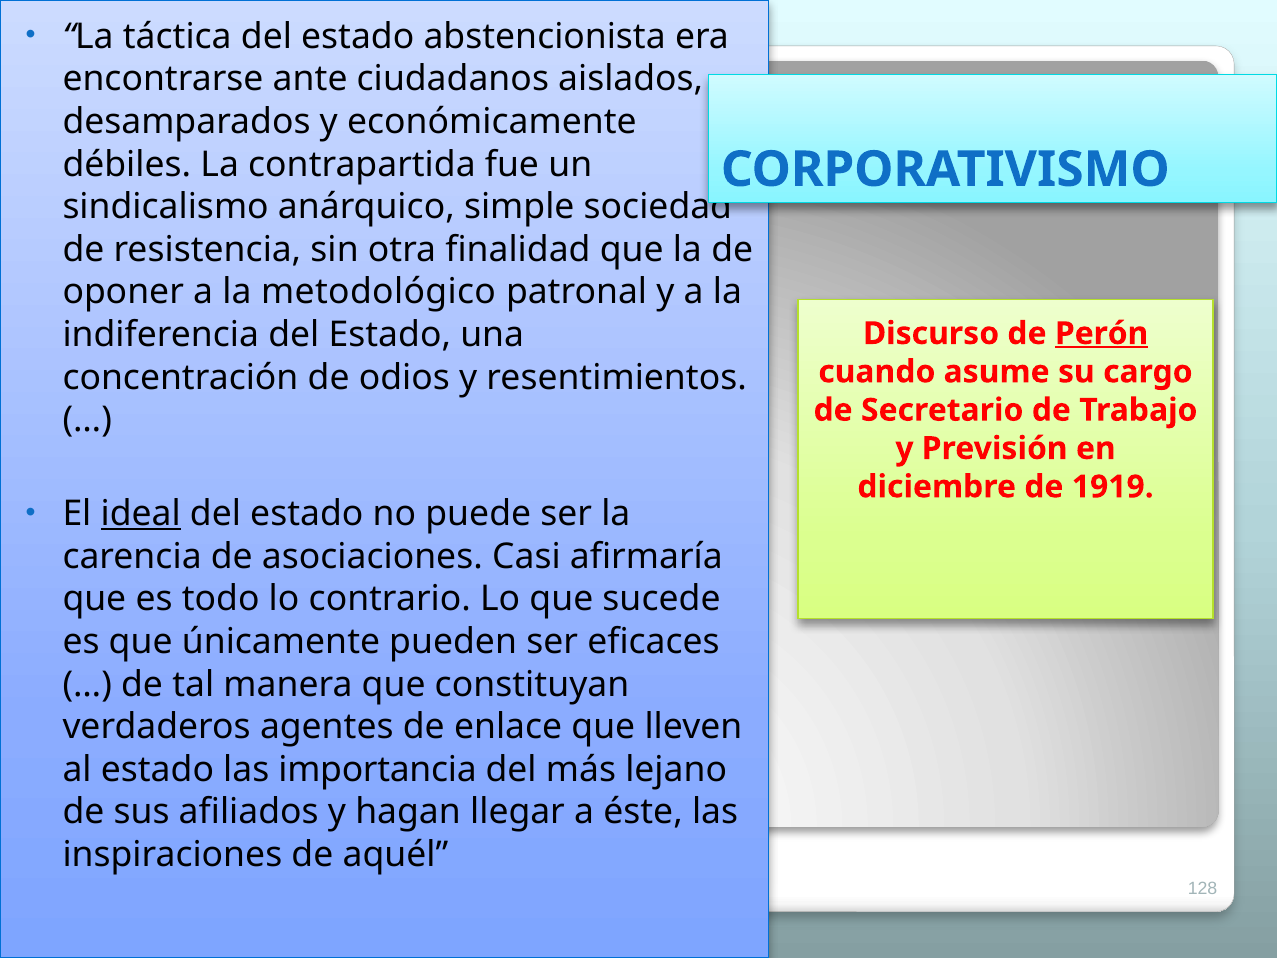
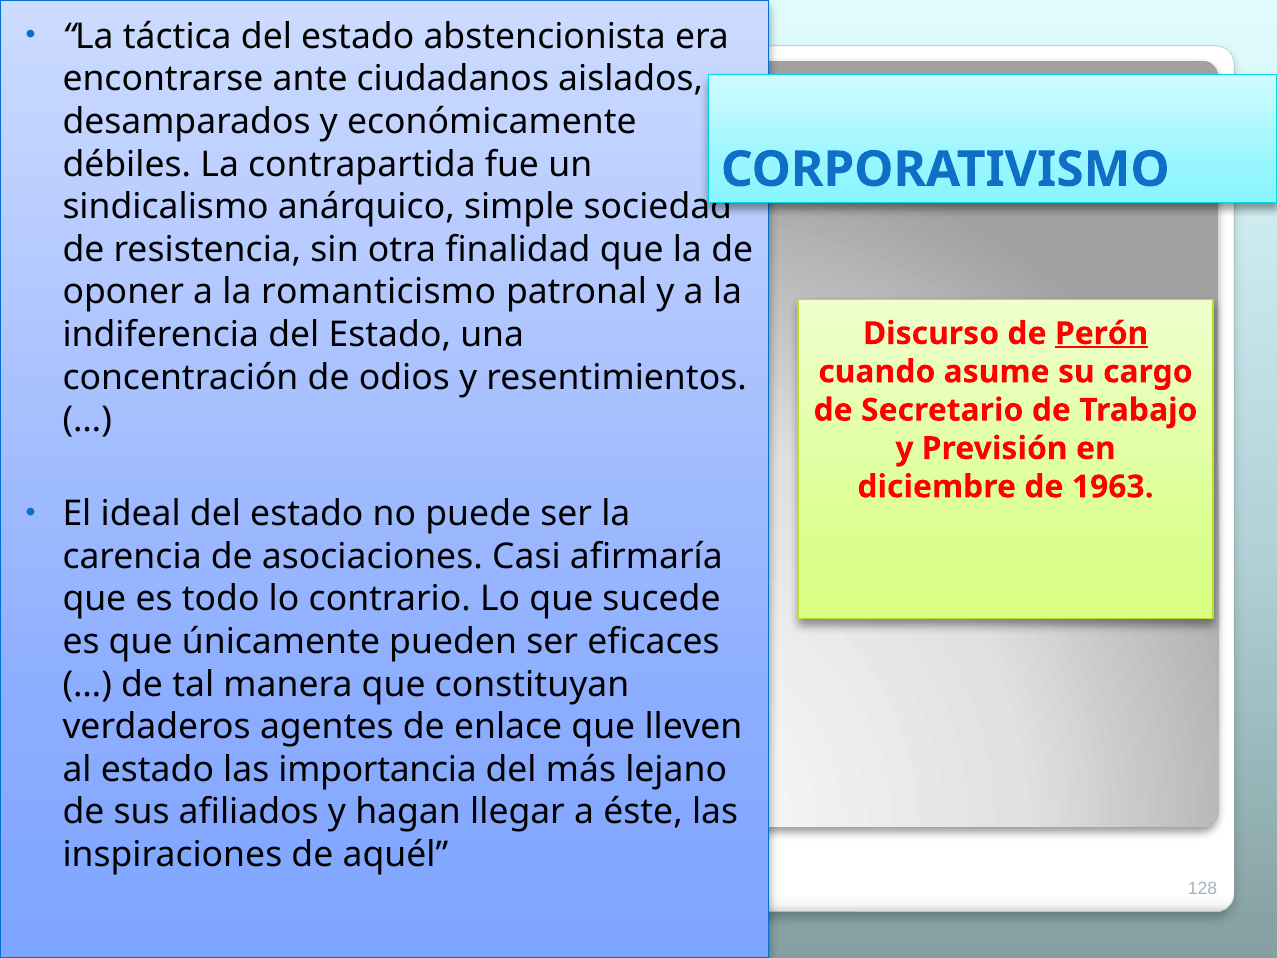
metodológico: metodológico -> romanticismo (379, 292)
1919: 1919 -> 1963 (1113, 487)
ideal underline: present -> none (141, 514)
